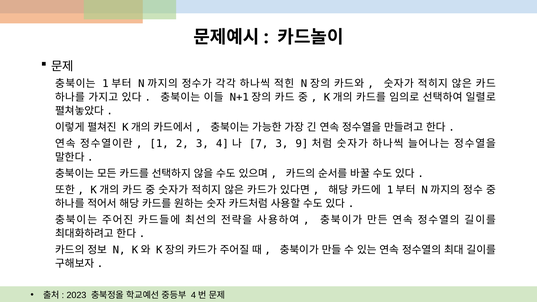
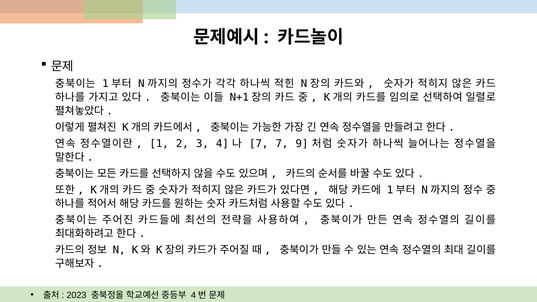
7 3: 3 -> 7 (282, 144)
